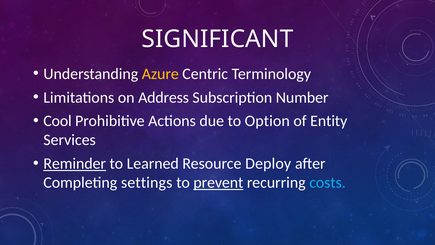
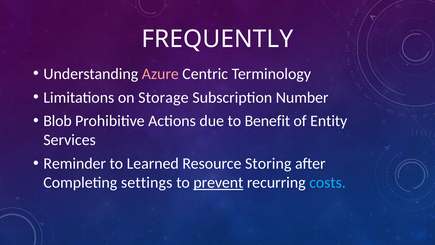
SIGNIFICANT: SIGNIFICANT -> FREQUENTLY (217, 39)
Azure colour: yellow -> pink (160, 74)
Address: Address -> Storage (163, 97)
Cool: Cool -> Blob (58, 121)
Option: Option -> Benefit (267, 121)
Reminder underline: present -> none (75, 163)
Deploy: Deploy -> Storing (268, 163)
